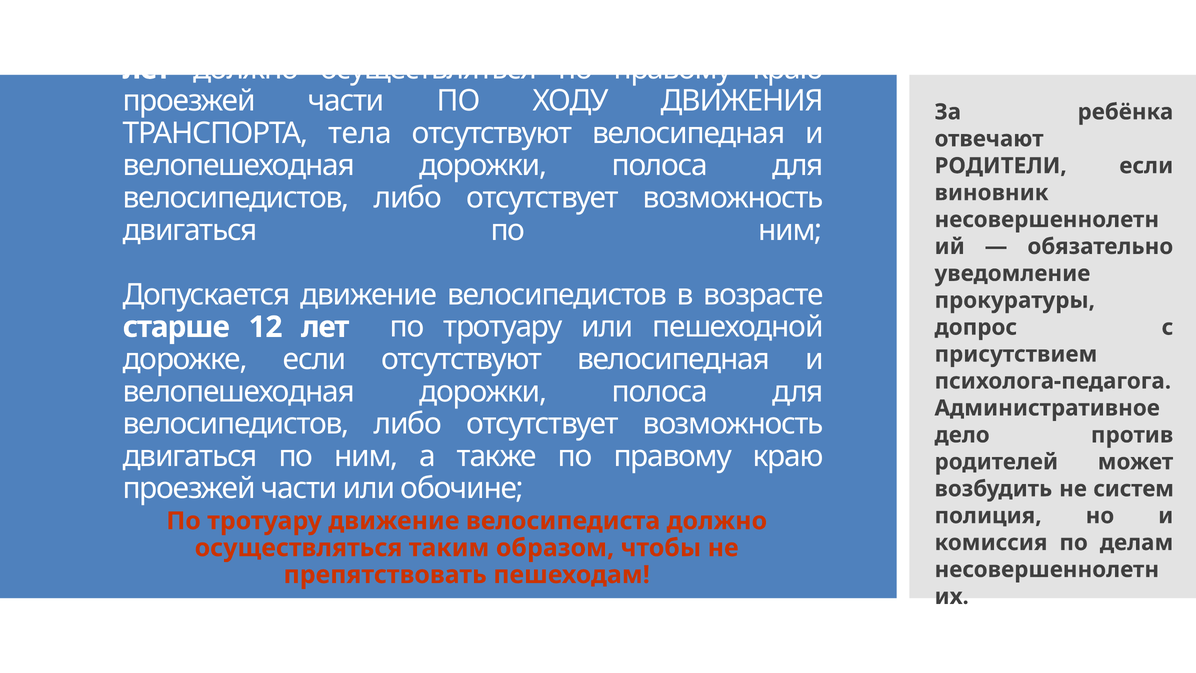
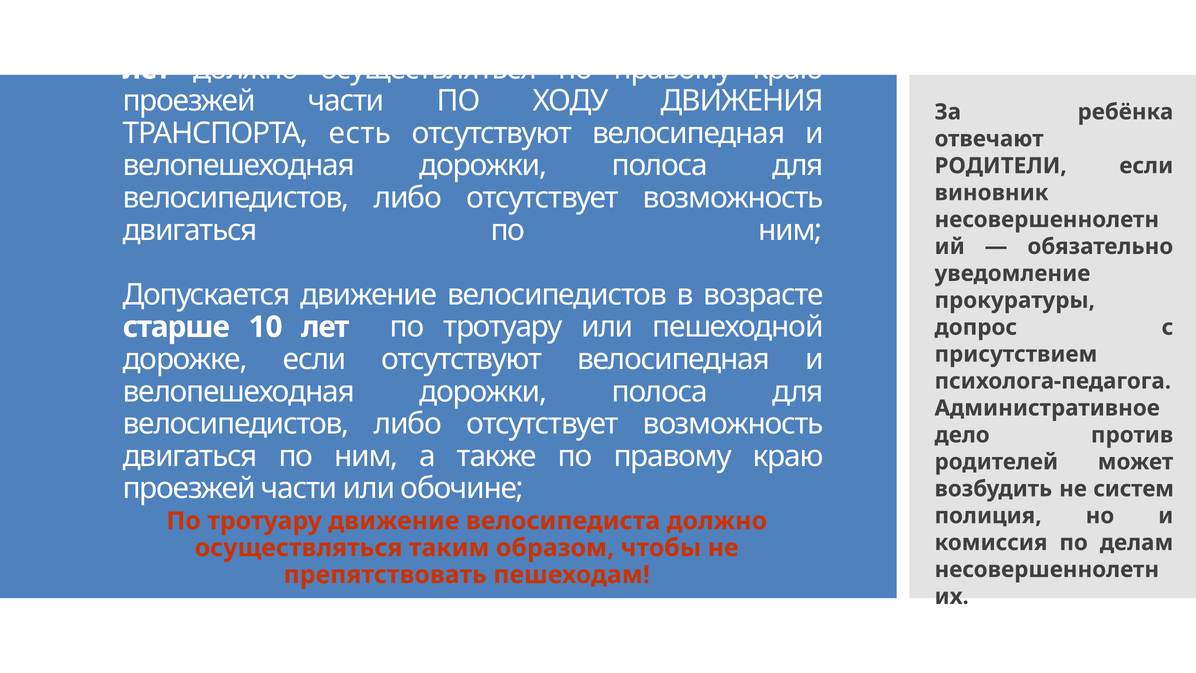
тела: тела -> есть (360, 133)
12: 12 -> 10 (266, 327)
